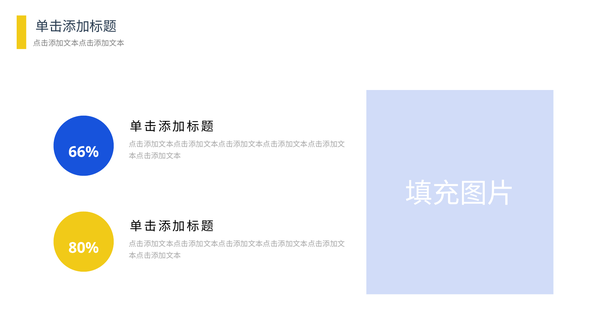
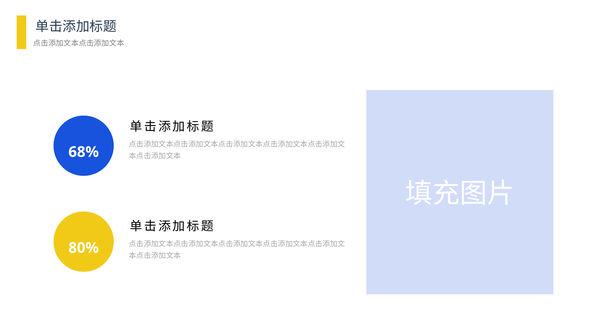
66%: 66% -> 68% (84, 152)
